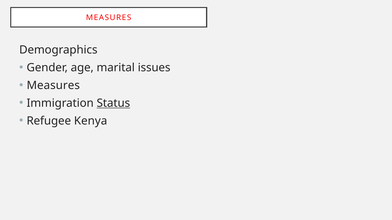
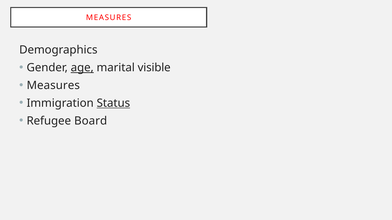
age underline: none -> present (82, 68)
issues: issues -> visible (154, 68)
Kenya: Kenya -> Board (91, 121)
